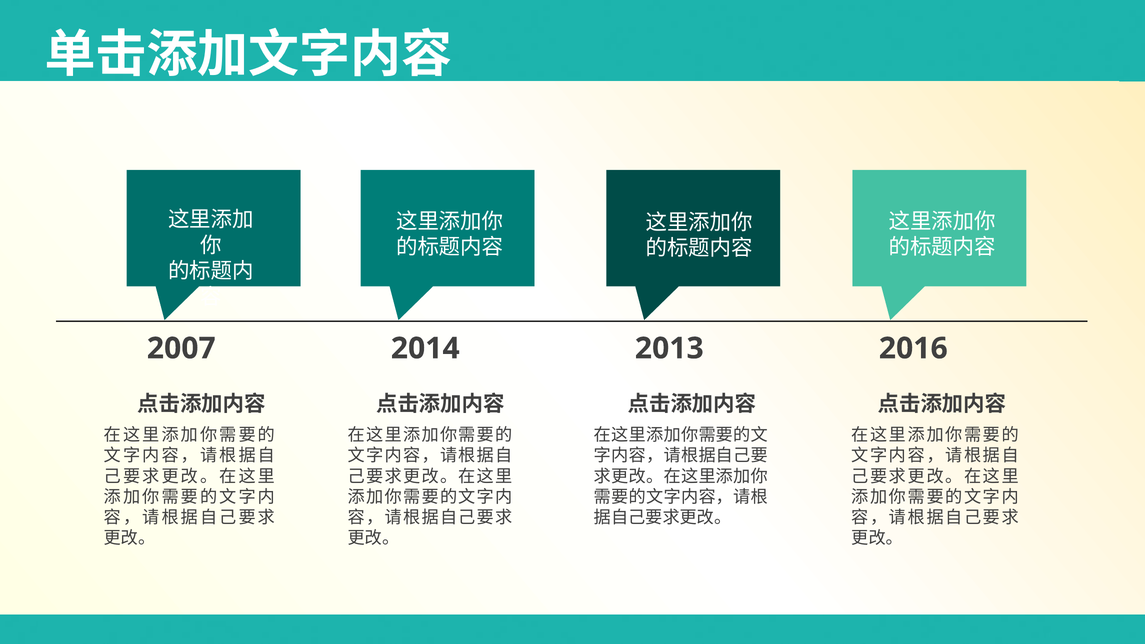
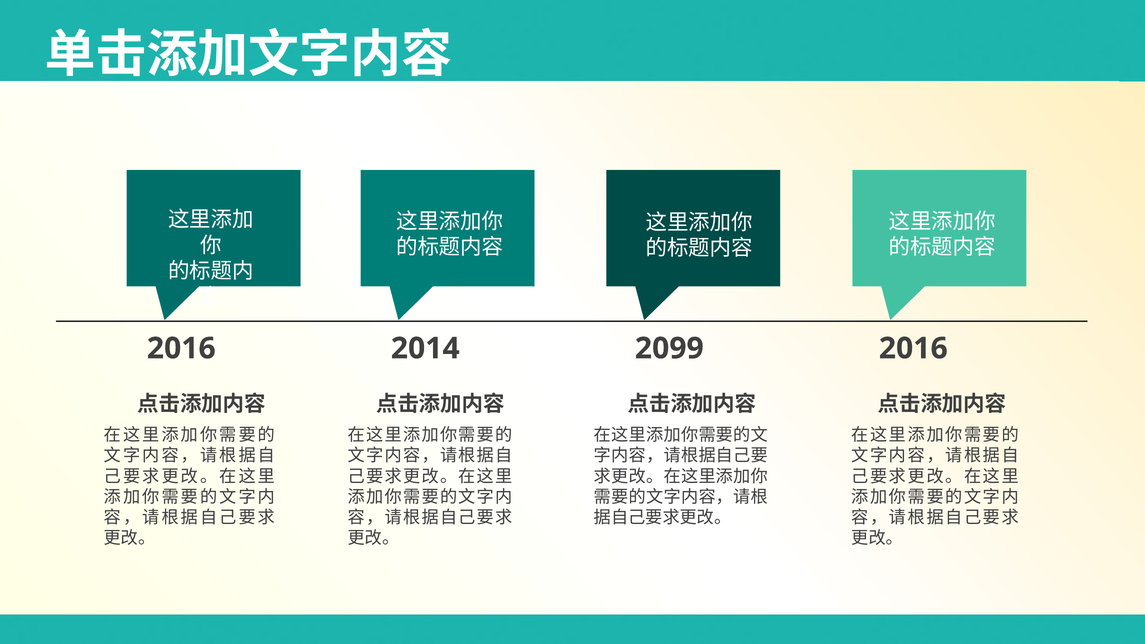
2007: 2007 -> 2016 (181, 348)
2013: 2013 -> 2099 (669, 348)
